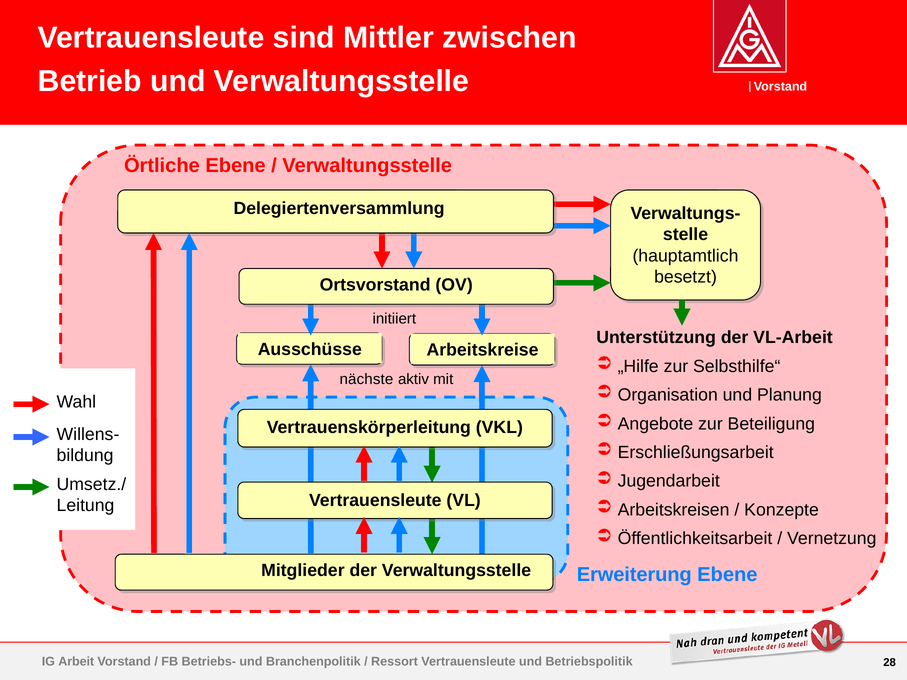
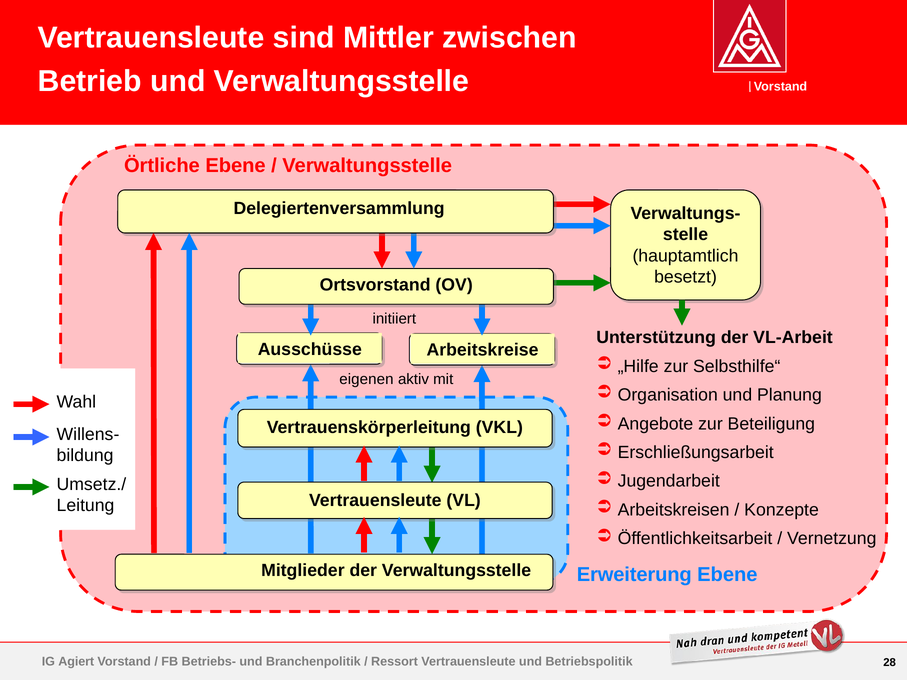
nächste: nächste -> eigenen (366, 379)
Arbeit: Arbeit -> Agiert (76, 662)
